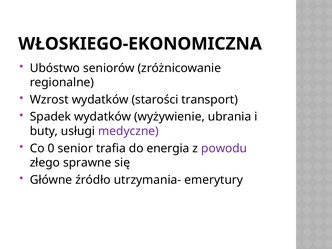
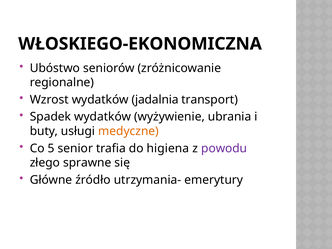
starości: starości -> jadalnia (155, 100)
medyczne colour: purple -> orange (128, 131)
0: 0 -> 5 (51, 148)
energia: energia -> higiena (168, 148)
